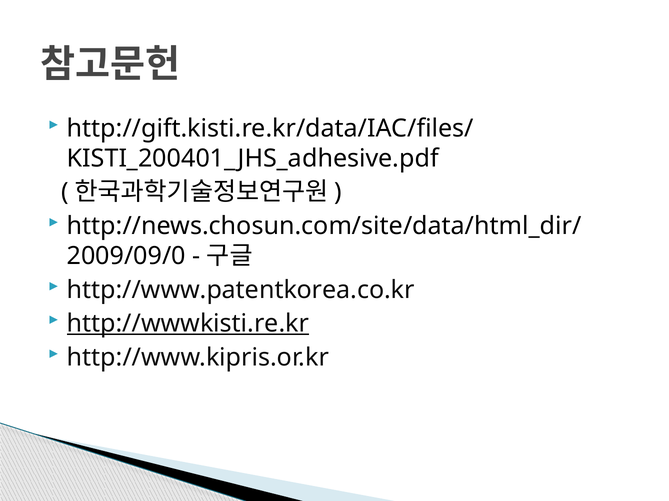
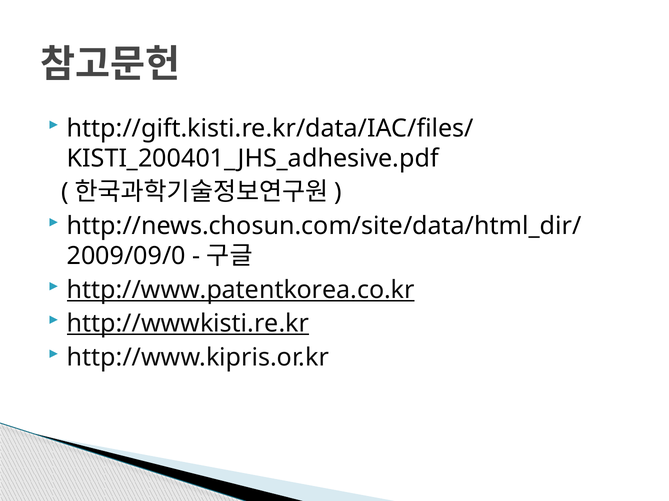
http://www.patentkorea.co.kr underline: none -> present (241, 290)
